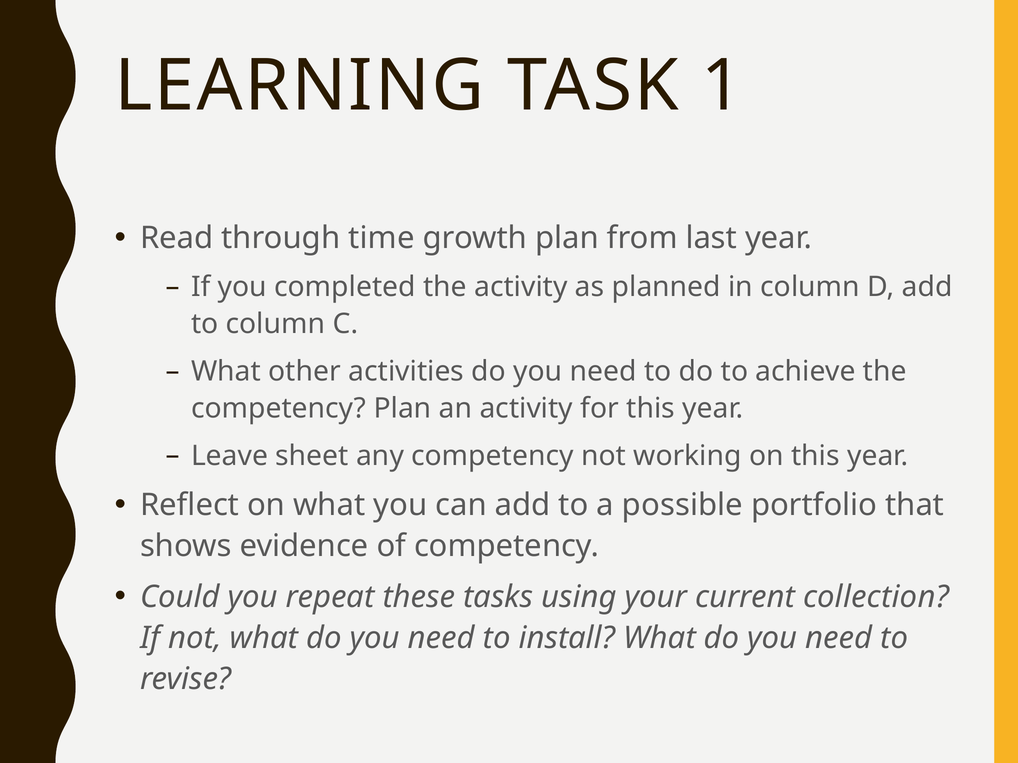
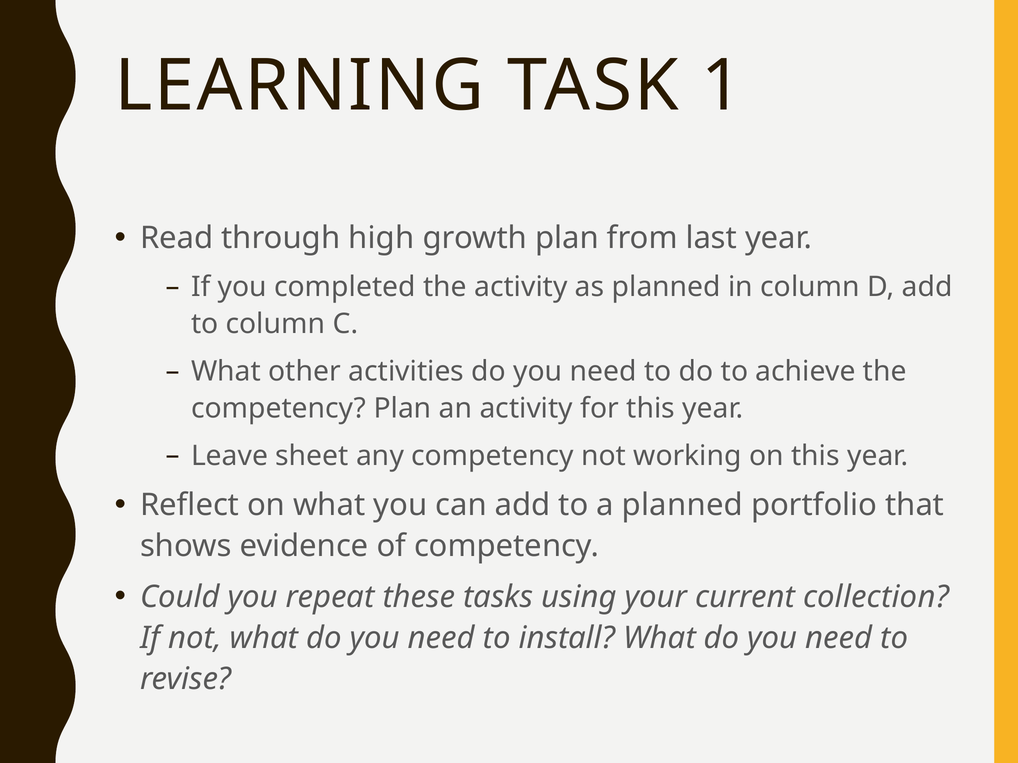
time: time -> high (381, 238)
a possible: possible -> planned (682, 506)
